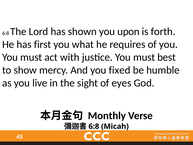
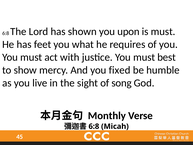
is forth: forth -> must (163, 31)
first: first -> feet (43, 44)
eyes: eyes -> song (122, 83)
